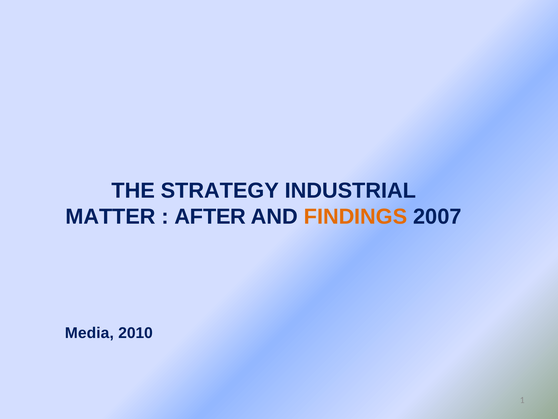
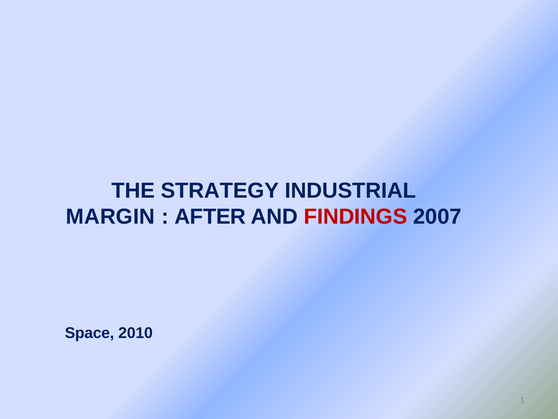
MATTER: MATTER -> MARGIN (110, 216)
FINDINGS colour: orange -> red (356, 216)
Media: Media -> Space (89, 333)
